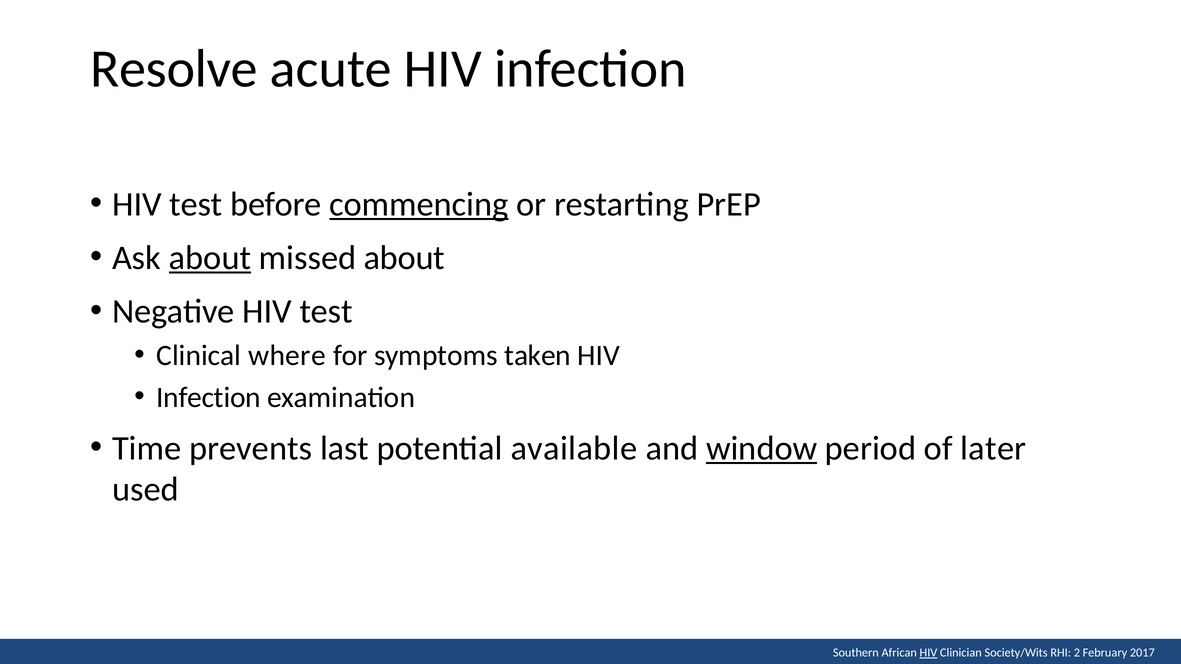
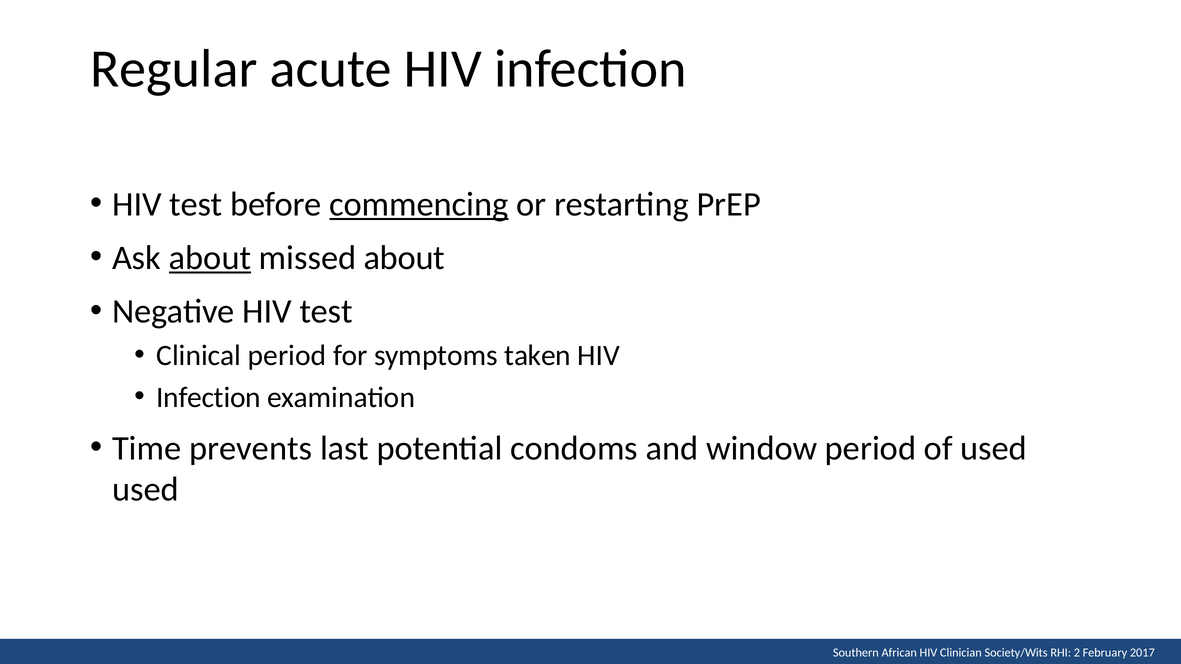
Resolve: Resolve -> Regular (174, 69)
Clinical where: where -> period (287, 356)
available: available -> condoms (574, 448)
window underline: present -> none (762, 448)
of later: later -> used (994, 448)
HIV underline: present -> none (928, 653)
